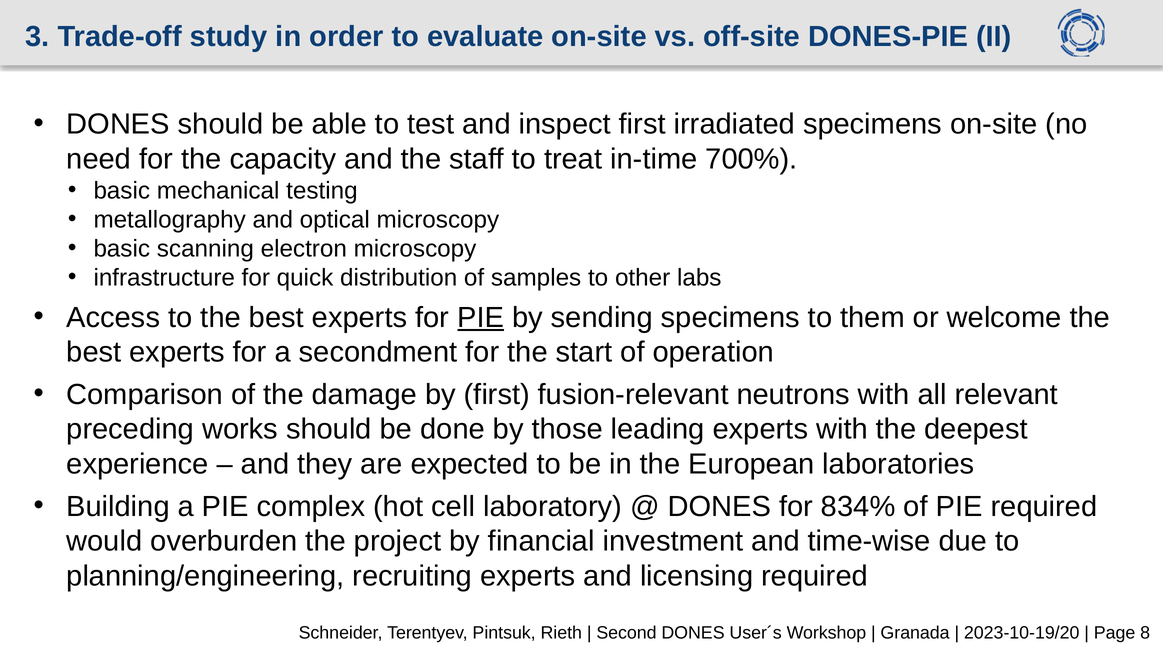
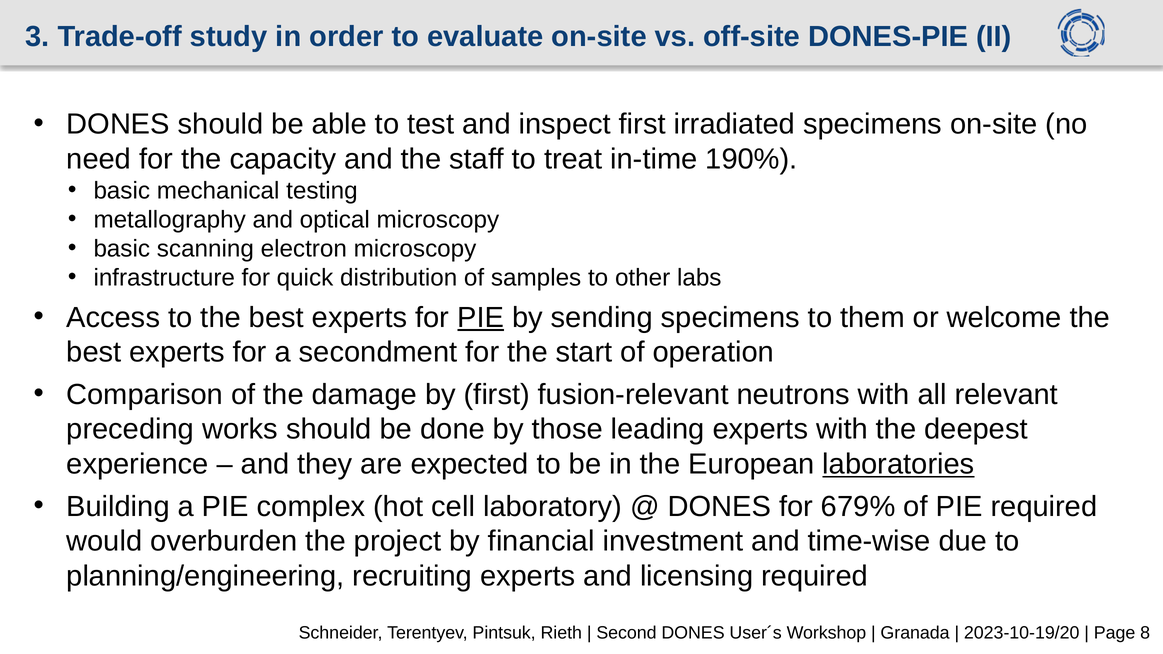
700%: 700% -> 190% (751, 159)
laboratories underline: none -> present (898, 464)
834%: 834% -> 679% (858, 507)
